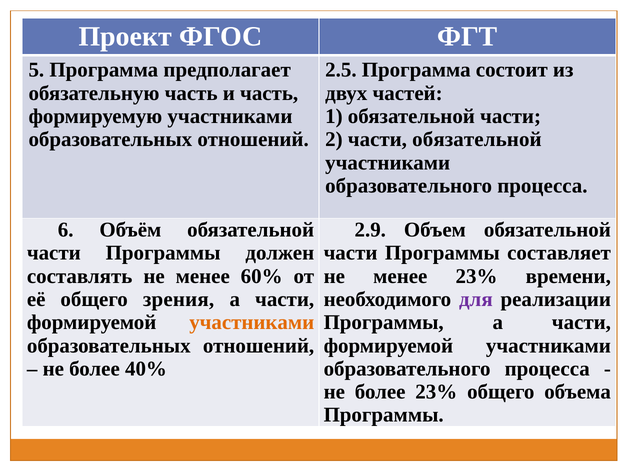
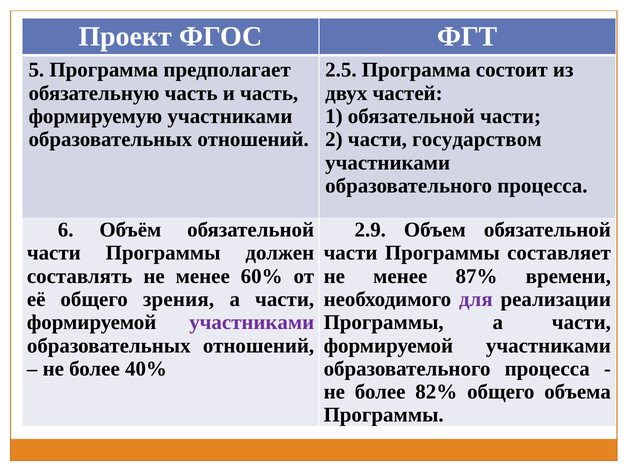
части обязательной: обязательной -> государством (477, 140)
менее 23%: 23% -> 87% (477, 276)
участниками colour: orange -> purple (252, 322)
более 23%: 23% -> 82% (436, 392)
